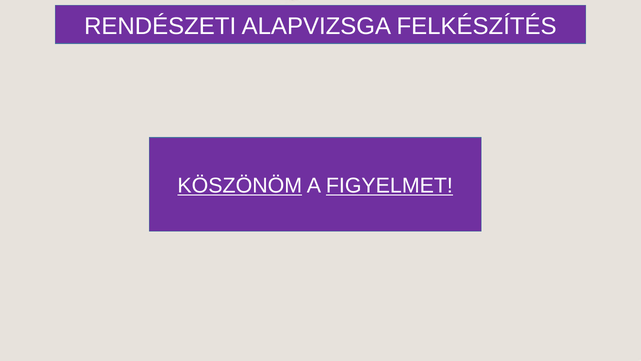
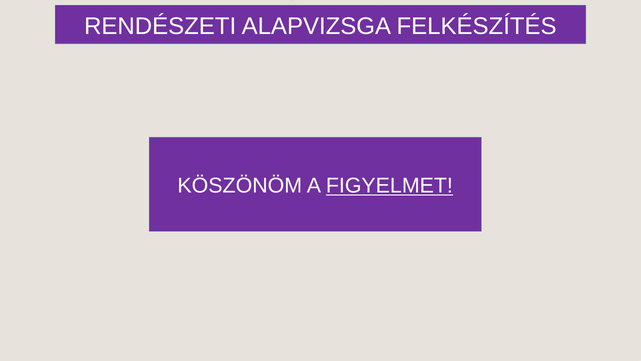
KÖSZÖNÖM underline: present -> none (240, 186)
